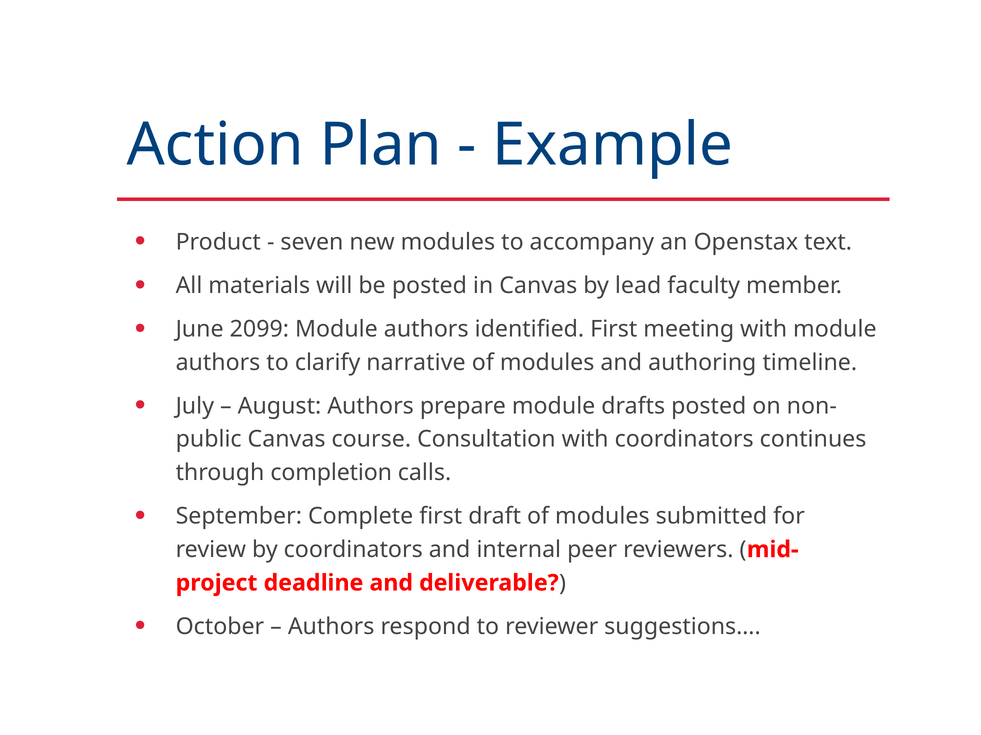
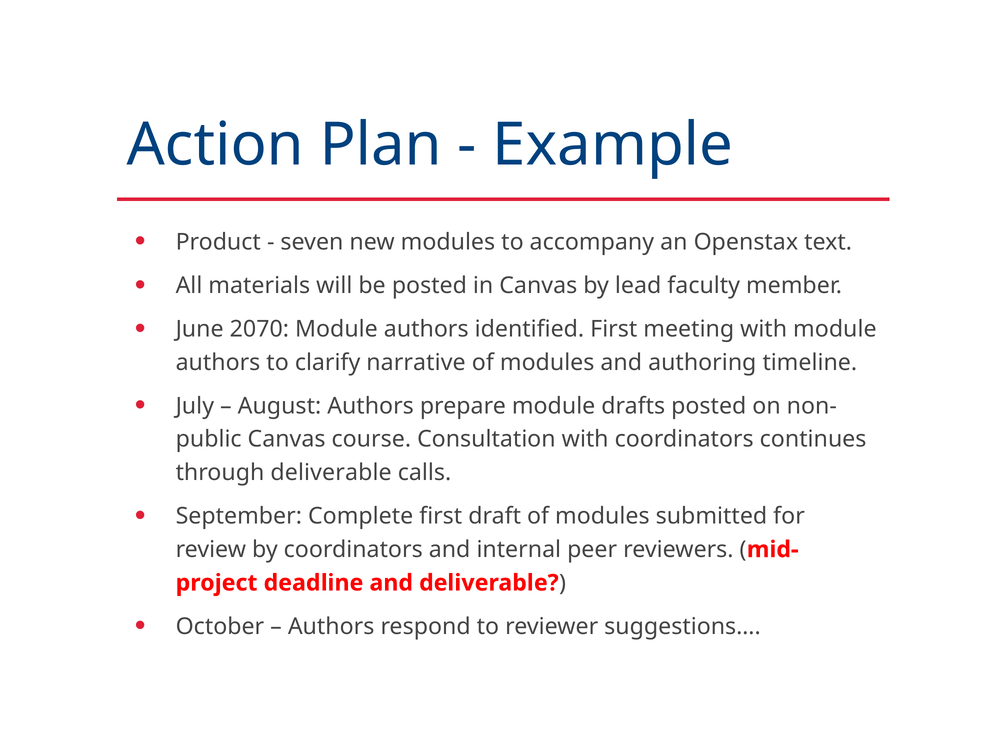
2099: 2099 -> 2070 (259, 329)
through completion: completion -> deliverable (331, 473)
